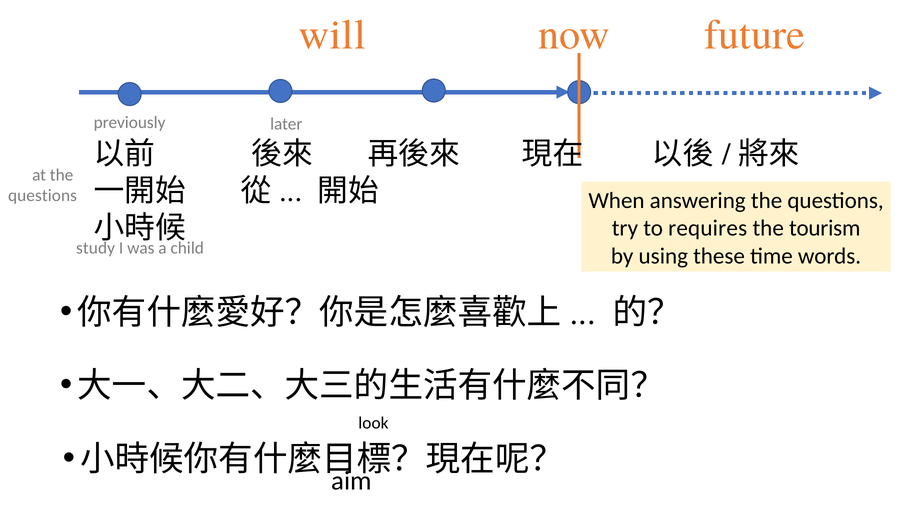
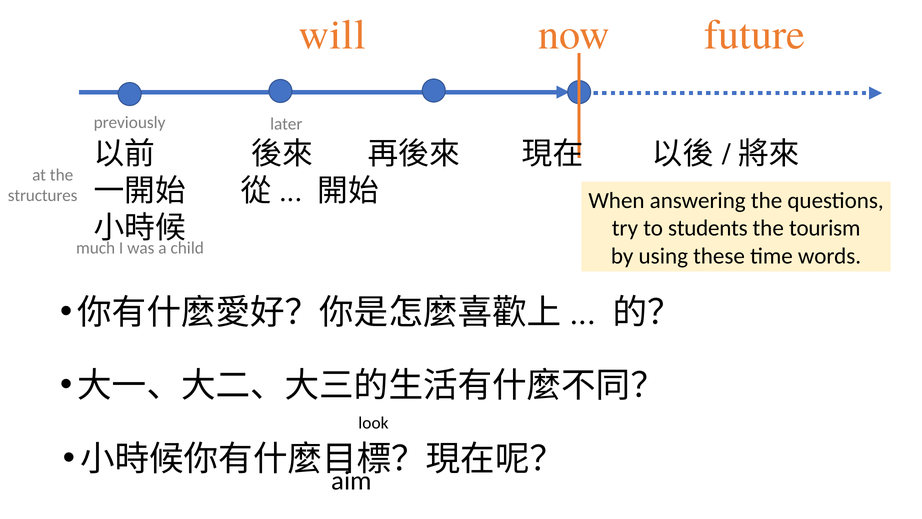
questions: questions -> structures (43, 195)
requires: requires -> students (708, 228)
study: study -> much (96, 248)
